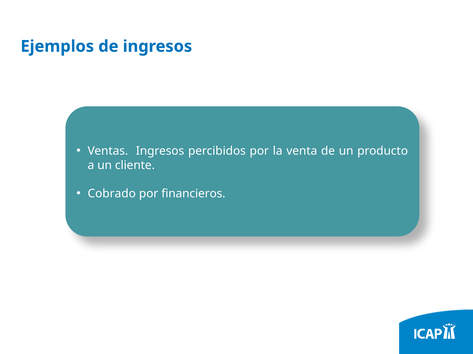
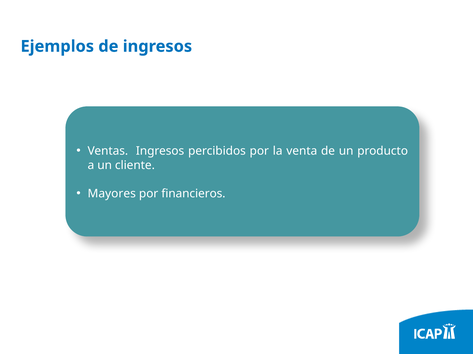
Cobrado: Cobrado -> Mayores (112, 194)
